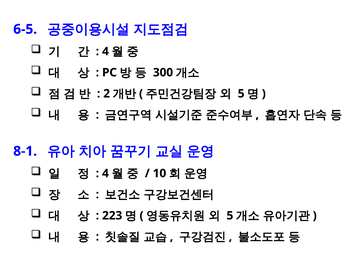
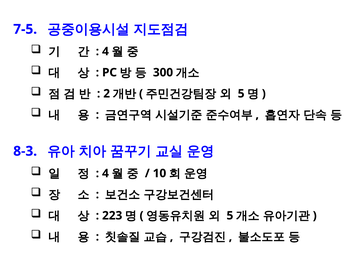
6-5: 6-5 -> 7-5 (25, 29)
8-1: 8-1 -> 8-3 (25, 151)
